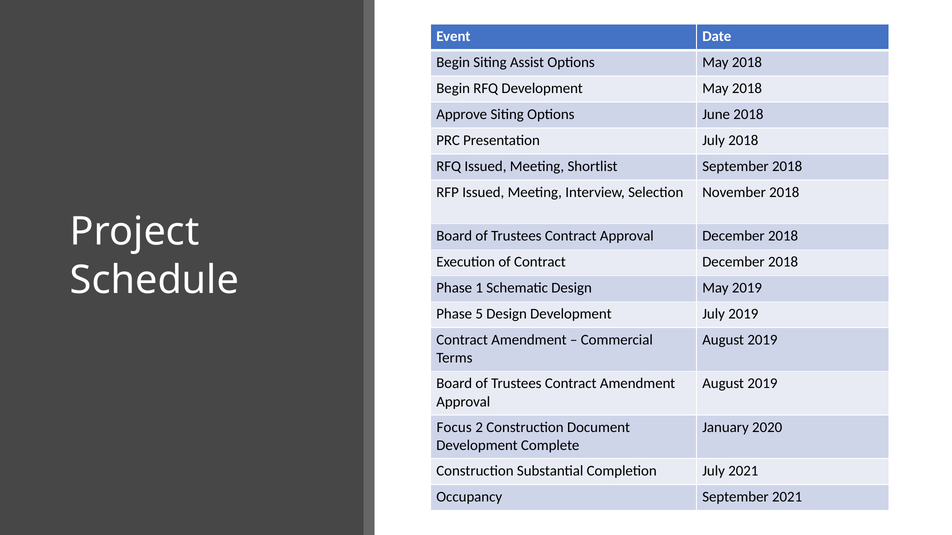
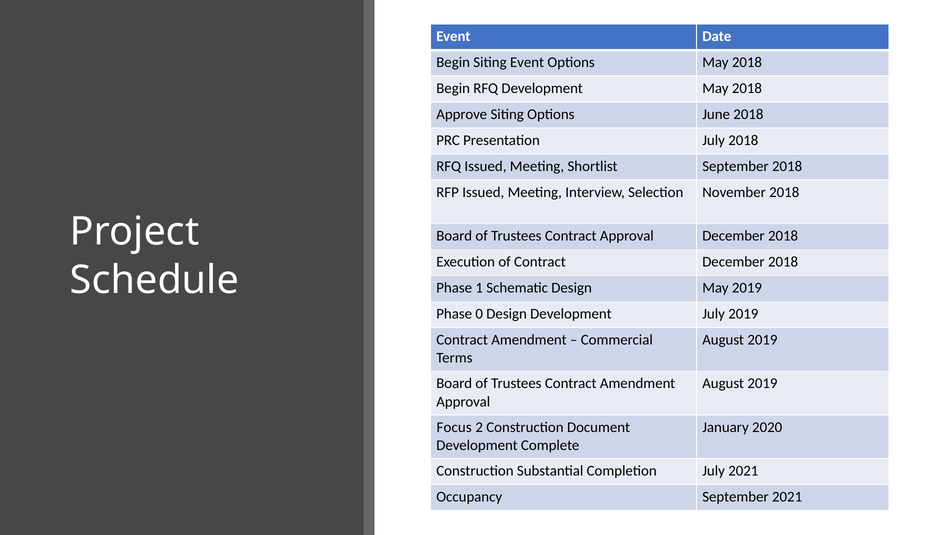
Siting Assist: Assist -> Event (527, 62)
5: 5 -> 0 (479, 314)
